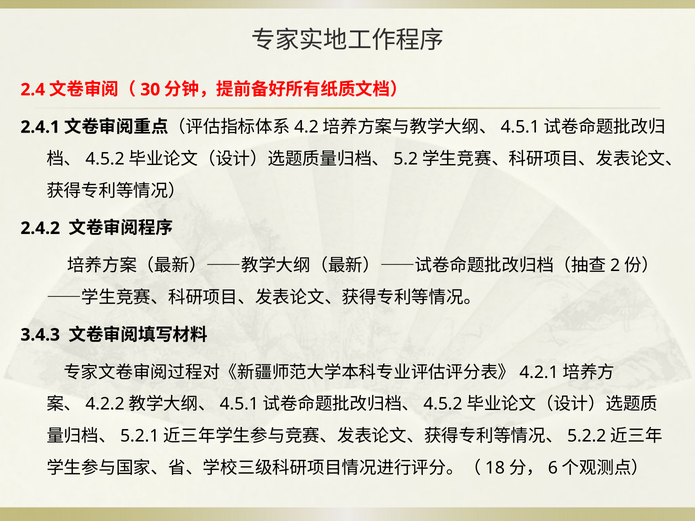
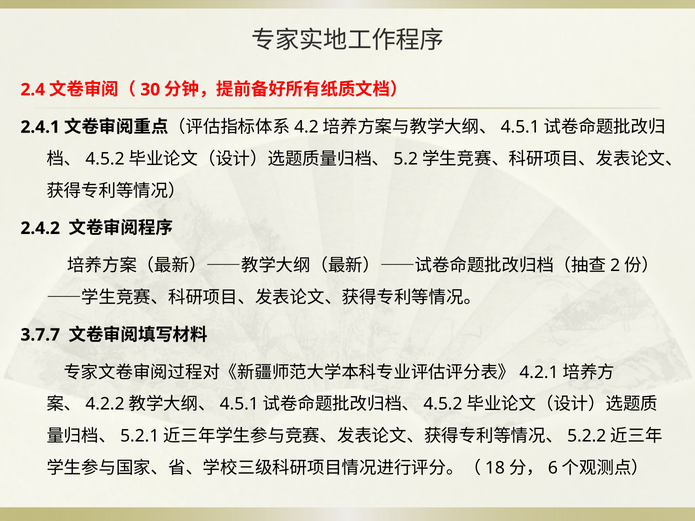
3.4.3: 3.4.3 -> 3.7.7 (40, 335)
